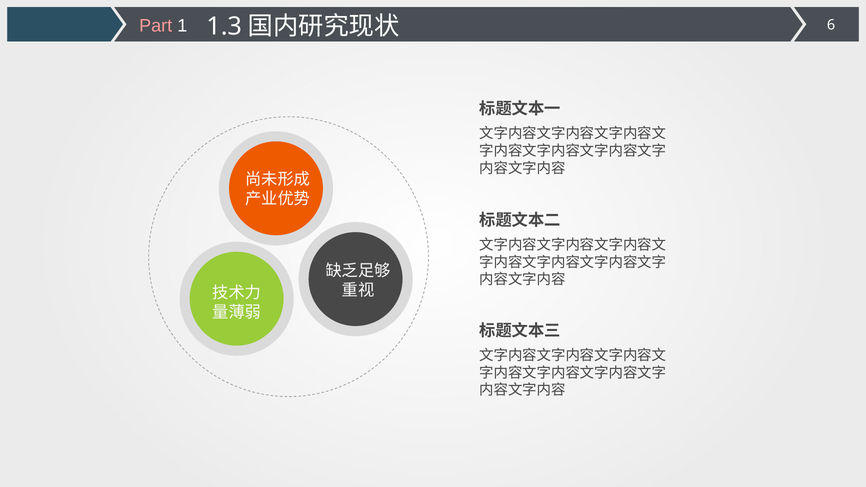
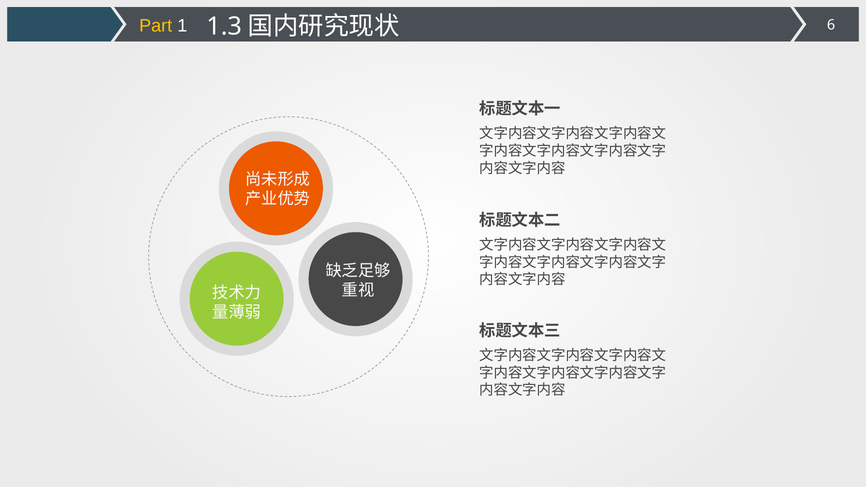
Part colour: pink -> yellow (156, 26)
